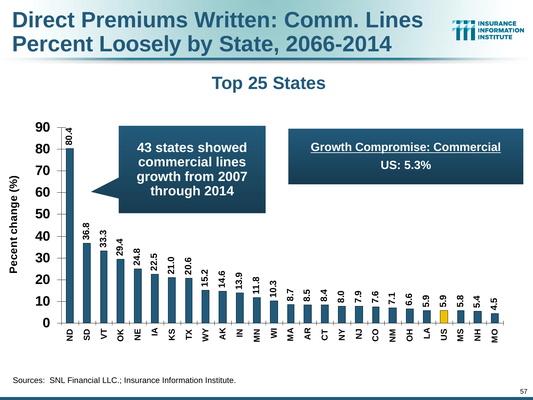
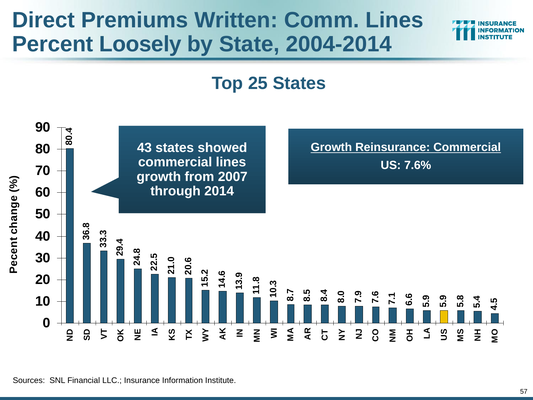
2066-2014: 2066-2014 -> 2004-2014 (339, 44)
Compromise: Compromise -> Reinsurance (393, 147)
5.3%: 5.3% -> 7.6% (418, 165)
